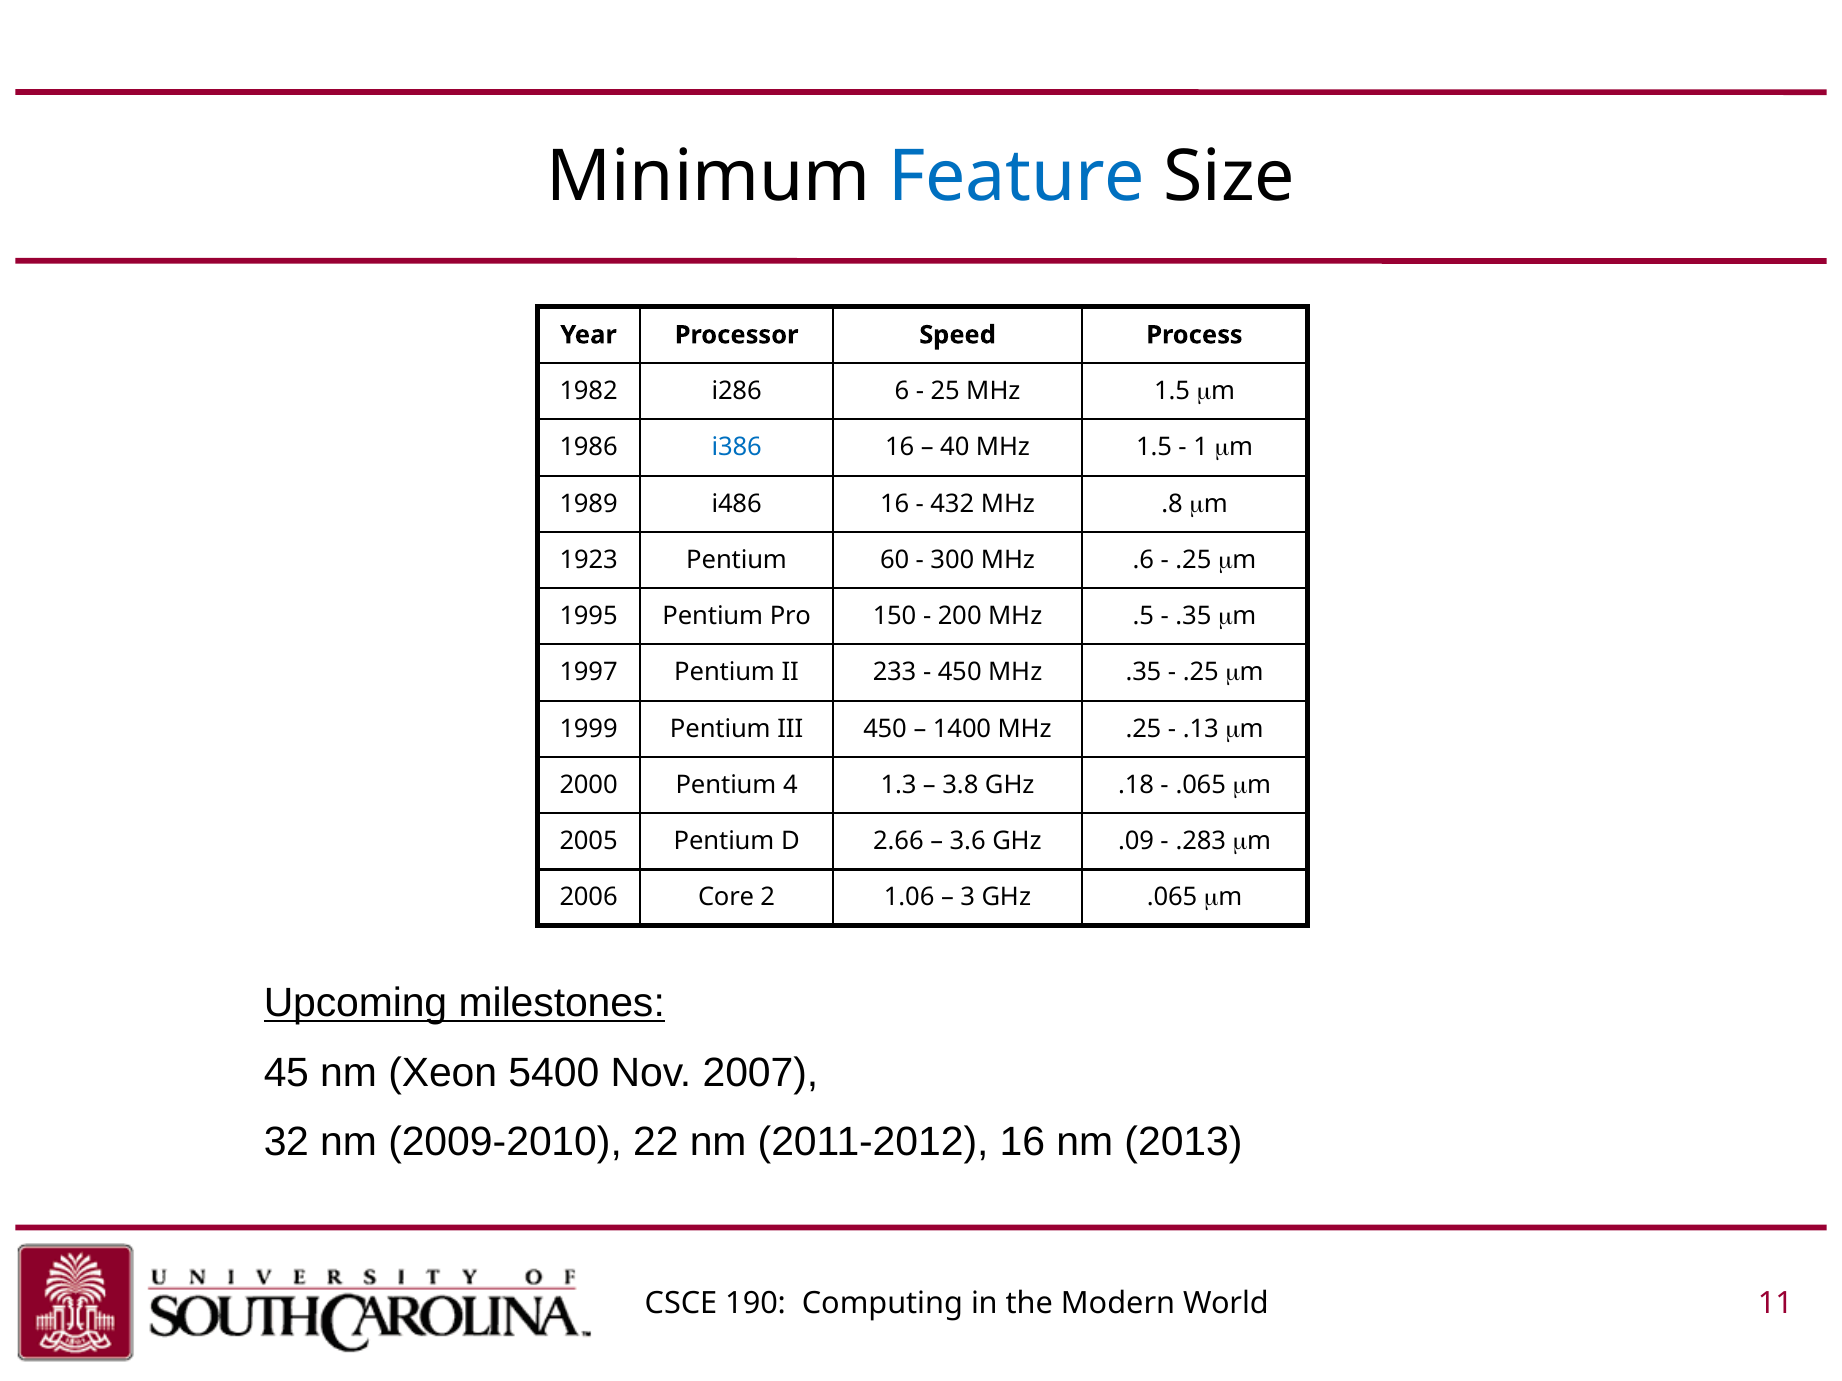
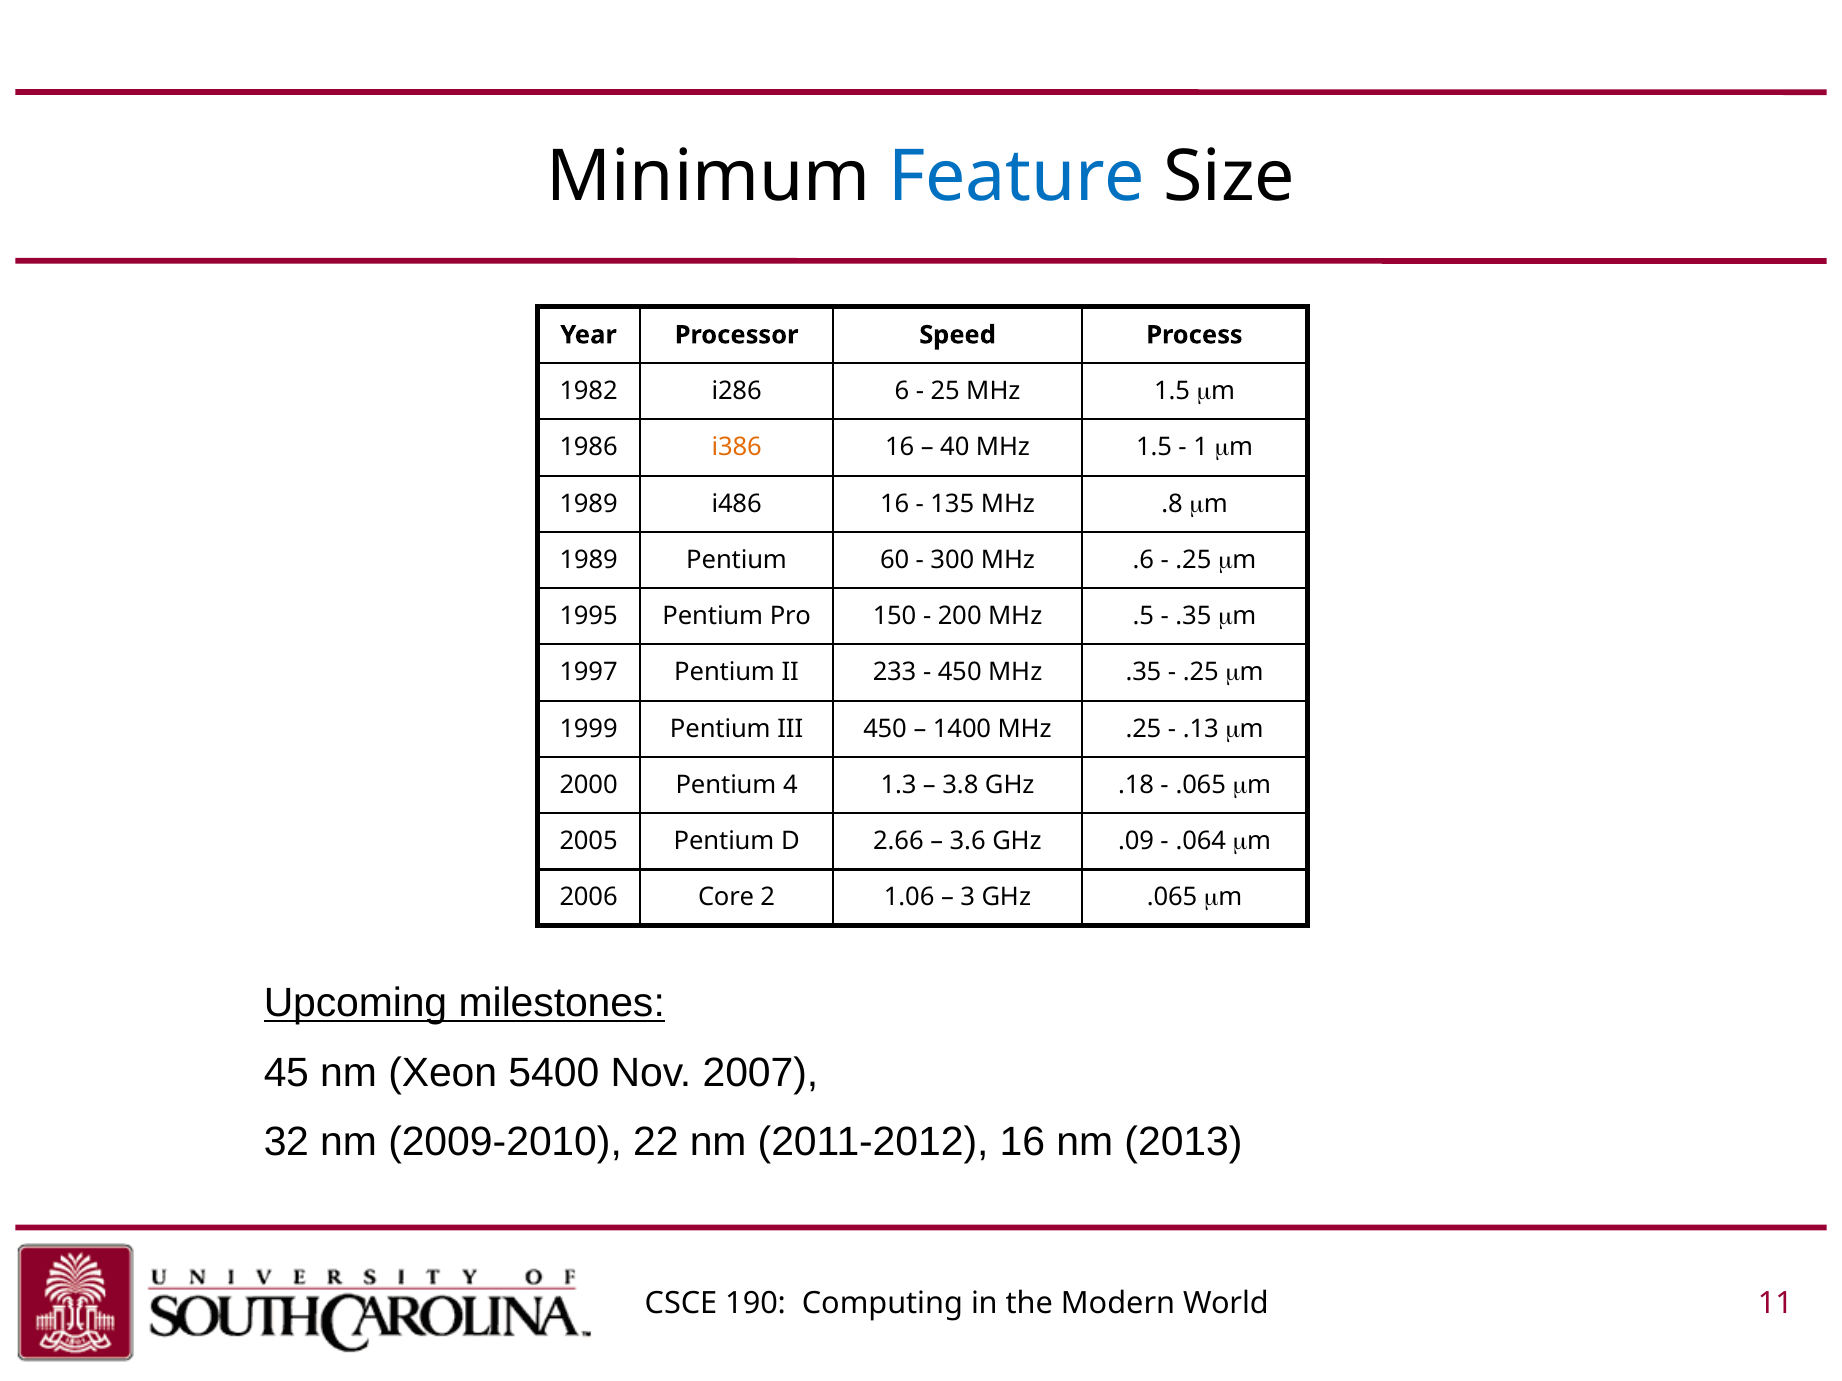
i386 colour: blue -> orange (737, 448)
432: 432 -> 135 (952, 504)
1923: 1923 -> 1989 (589, 560)
.283: .283 -> .064 (1201, 842)
